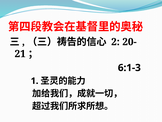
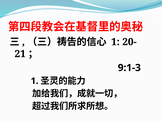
2: 2 -> 1 (115, 42)
6:1-3: 6:1-3 -> 9:1-3 (129, 67)
